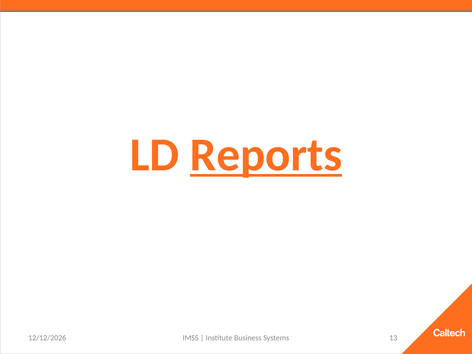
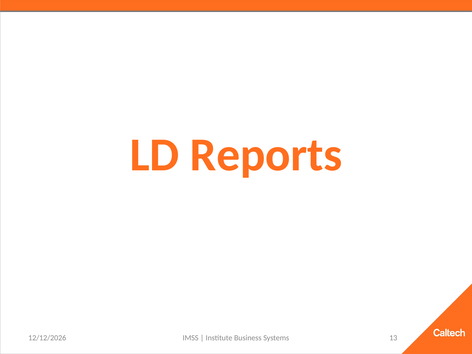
Reports underline: present -> none (266, 155)
